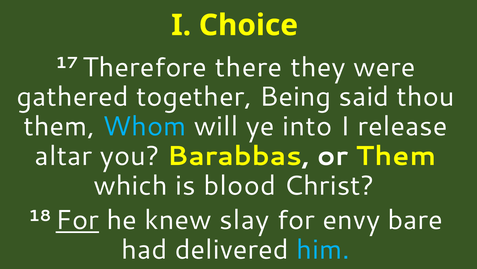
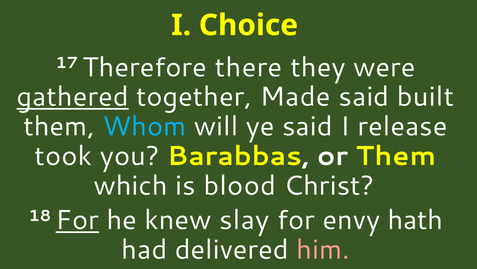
gathered underline: none -> present (73, 97)
Being: Being -> Made (295, 97)
thou: thou -> built (425, 97)
ye into: into -> said (307, 126)
altar: altar -> took (63, 156)
bare: bare -> hath (415, 220)
him colour: light blue -> pink (323, 249)
